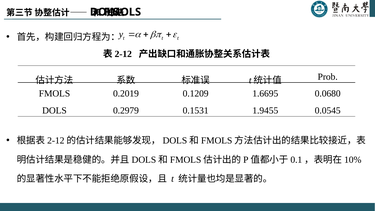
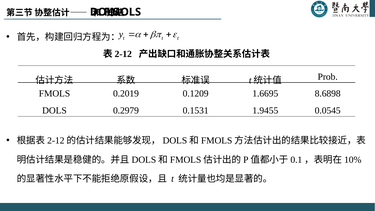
0.0680: 0.0680 -> 8.6898 (328, 94)
